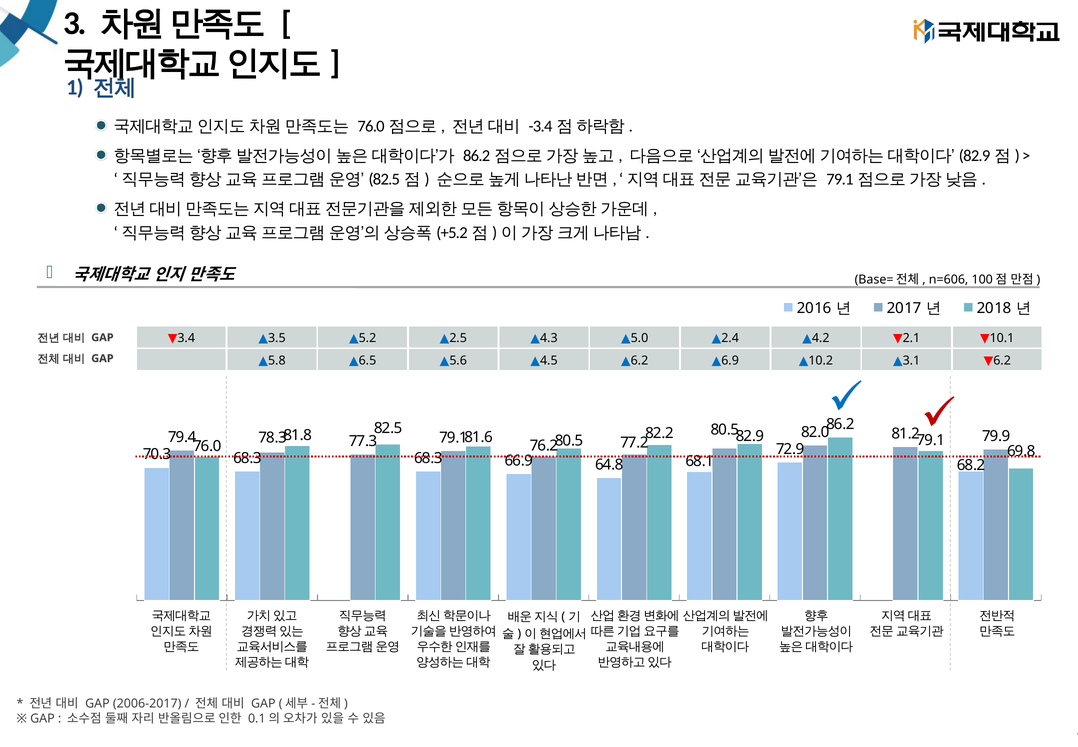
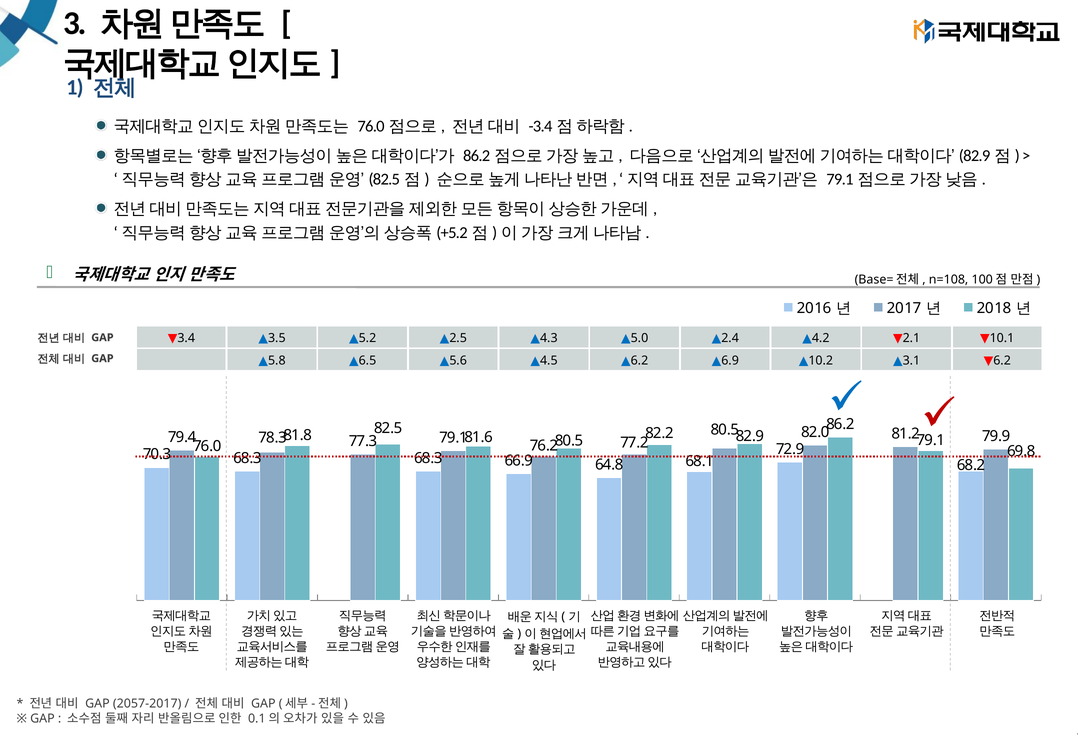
n=606: n=606 -> n=108 (949, 279)
2006-2017: 2006-2017 -> 2057-2017 (147, 703)
